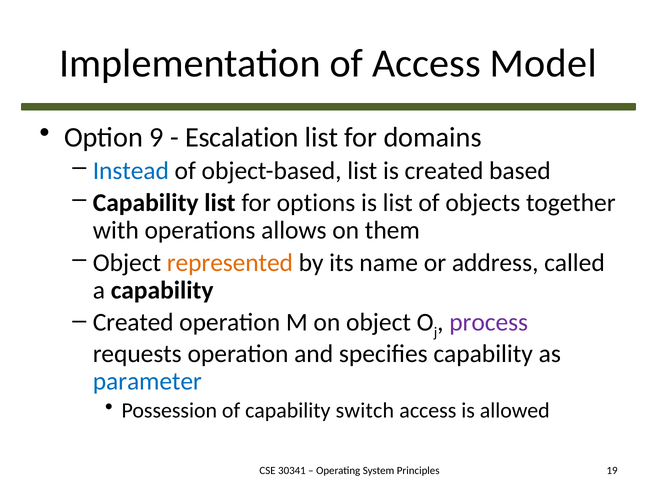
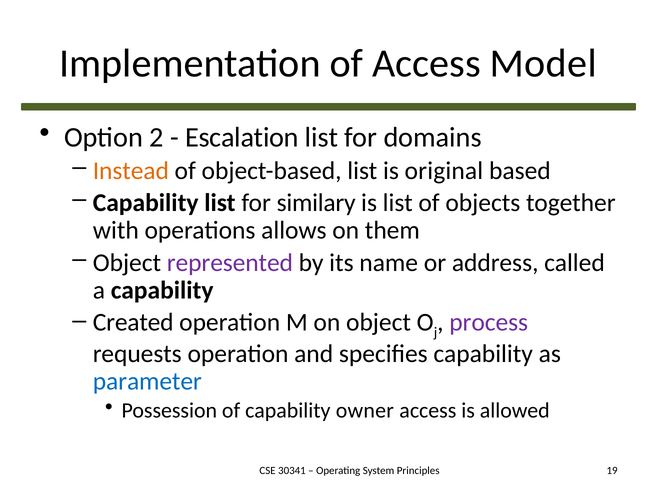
9: 9 -> 2 (156, 137)
Instead colour: blue -> orange (131, 171)
is created: created -> original (444, 171)
options: options -> similary (316, 203)
represented colour: orange -> purple (230, 263)
switch: switch -> owner (365, 410)
